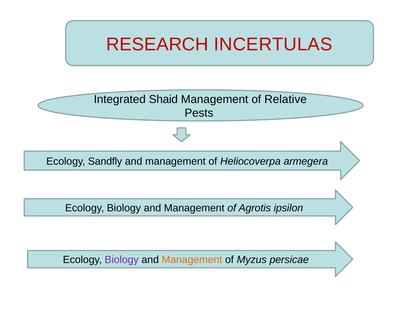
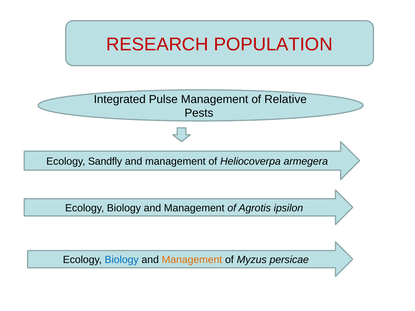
INCERTULAS: INCERTULAS -> POPULATION (273, 44)
Shaid: Shaid -> Pulse (163, 99)
Biology colour: purple -> blue (122, 260)
